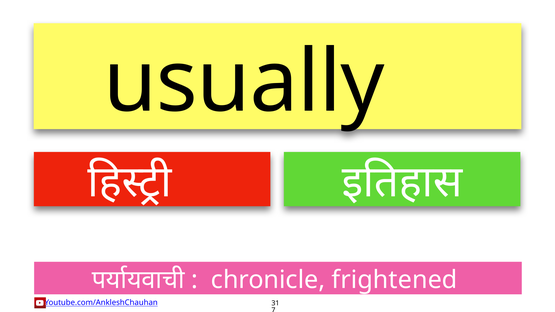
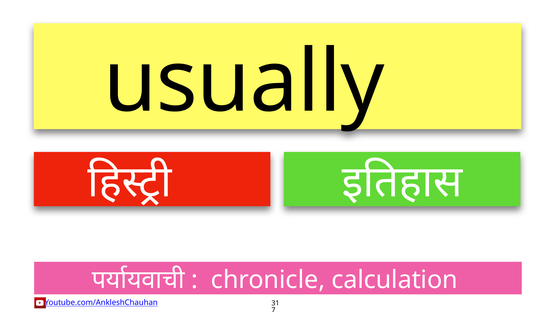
frightened: frightened -> calculation (395, 280)
